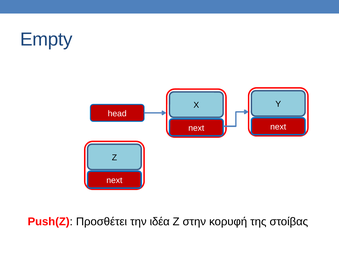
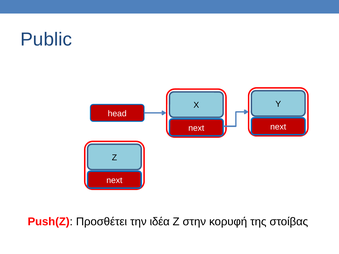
Empty: Empty -> Public (46, 39)
